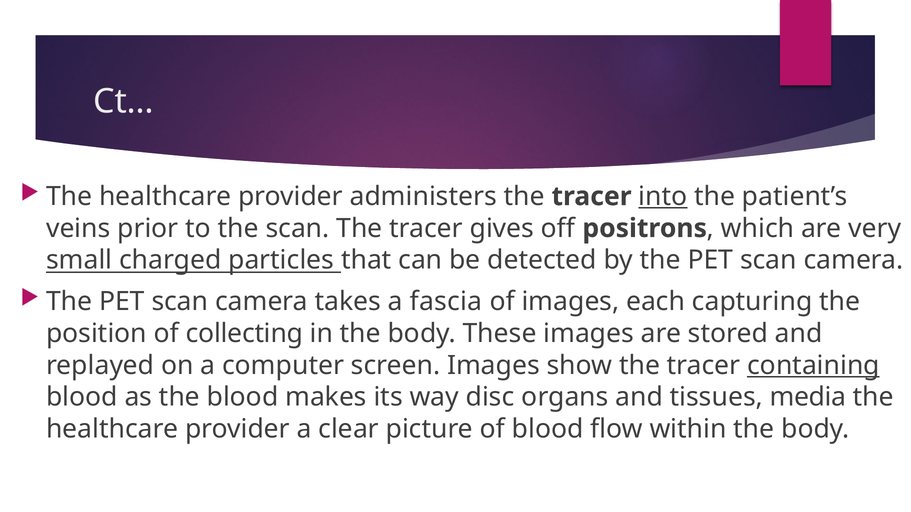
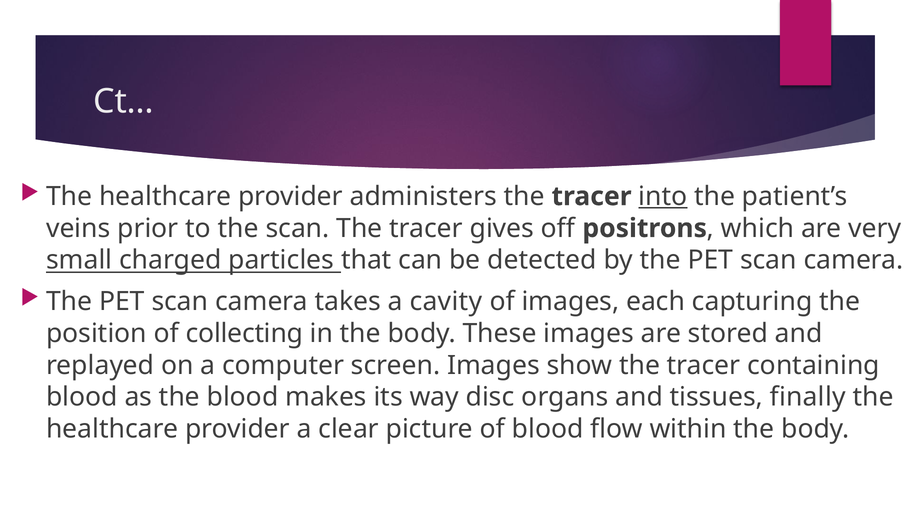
fascia: fascia -> cavity (446, 302)
containing underline: present -> none (814, 366)
media: media -> finally (808, 397)
